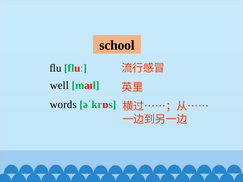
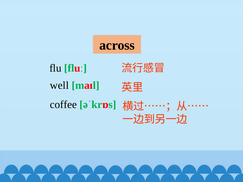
school: school -> across (117, 45)
words: words -> coffee (63, 105)
